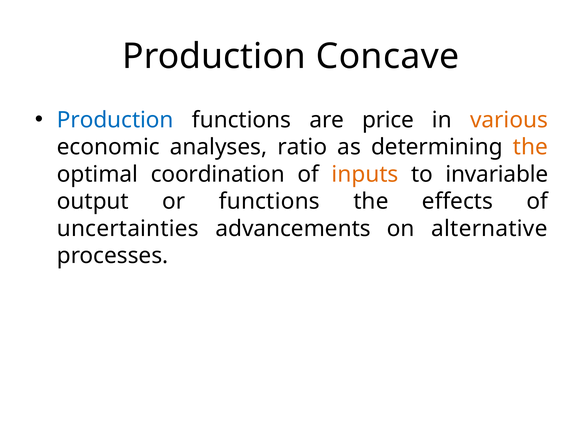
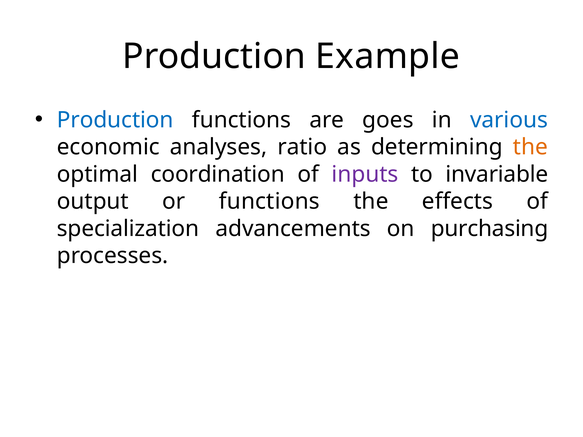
Concave: Concave -> Example (388, 56)
price: price -> goes (388, 120)
various colour: orange -> blue (509, 120)
inputs colour: orange -> purple (365, 174)
uncertainties: uncertainties -> specialization (128, 229)
alternative: alternative -> purchasing (490, 229)
